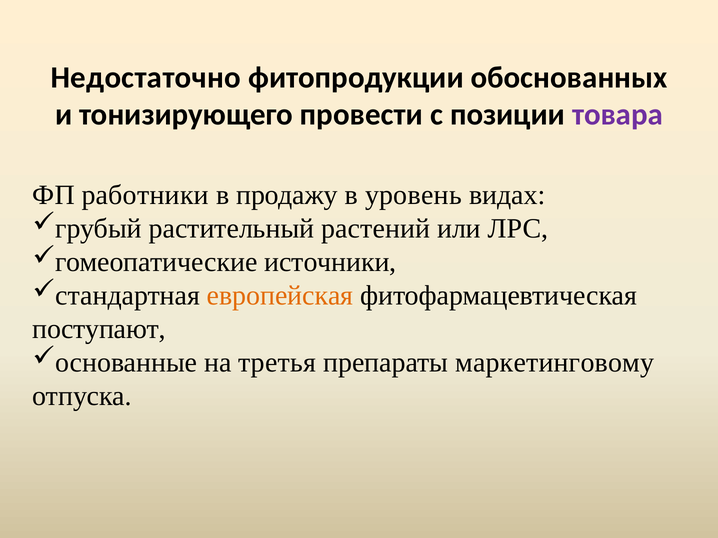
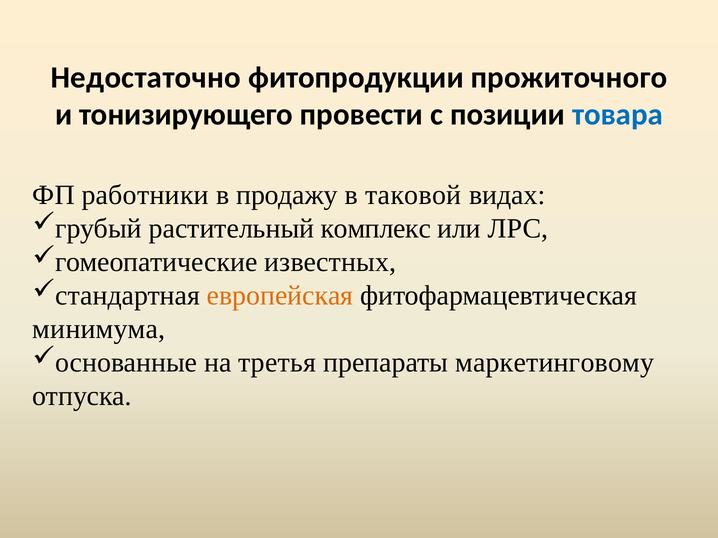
обоснованных: обоснованных -> прожиточного (569, 78)
товара colour: purple -> blue (617, 115)
уровень: уровень -> таковой (413, 195)
растений: растений -> комплекс (376, 229)
источники: источники -> известных (330, 262)
поступают: поступают -> минимума (99, 329)
